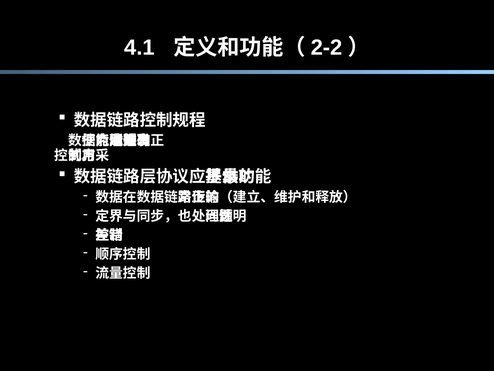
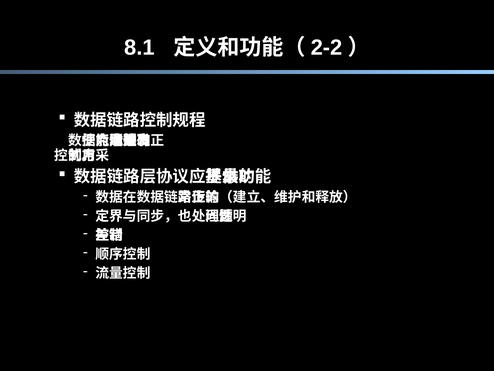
4.1: 4.1 -> 8.1 (139, 47)
